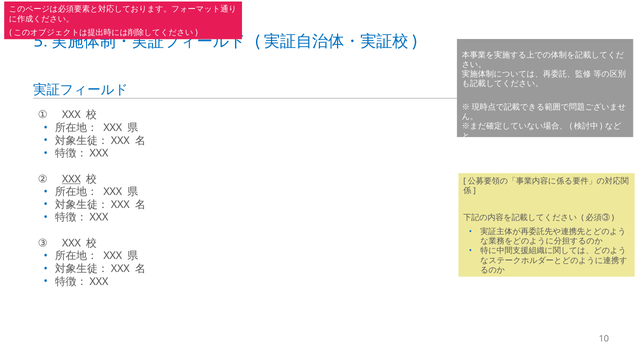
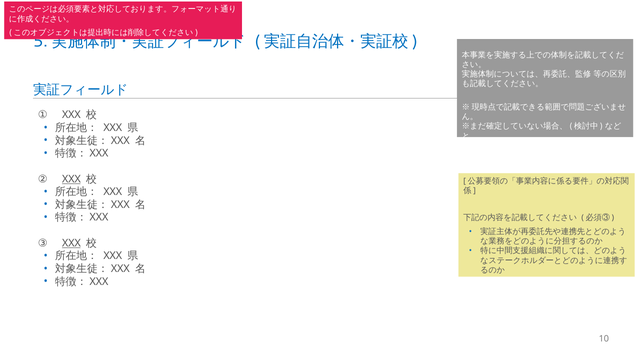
XXX underline: none -> present (71, 243)
